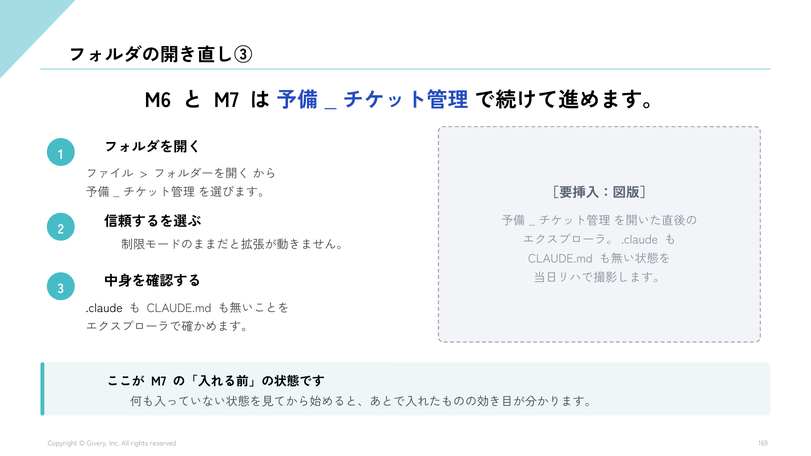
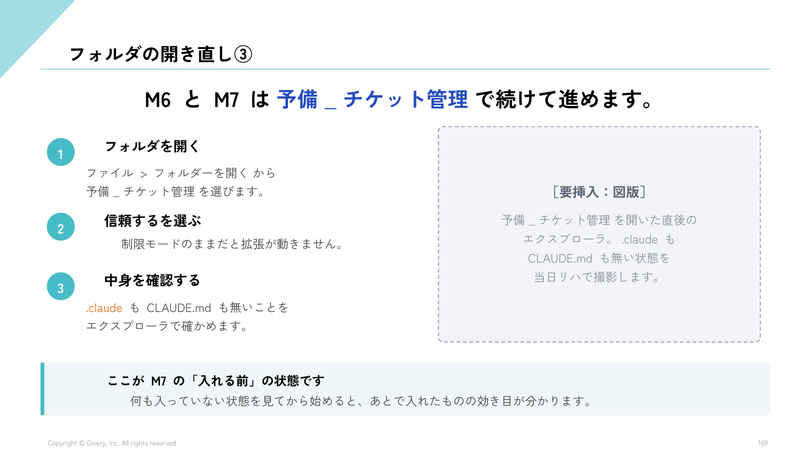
.claude colour: black -> orange (104, 308)
